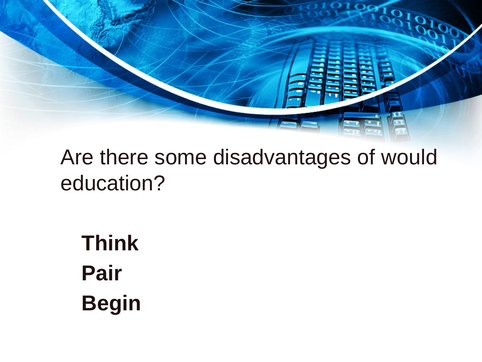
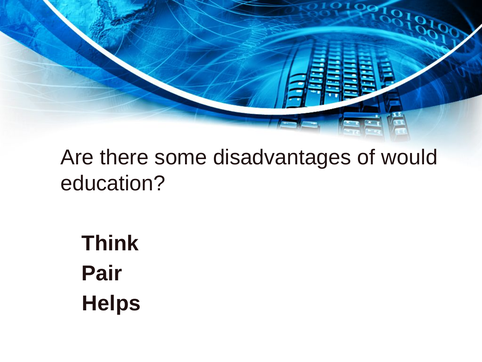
Begin: Begin -> Helps (111, 303)
